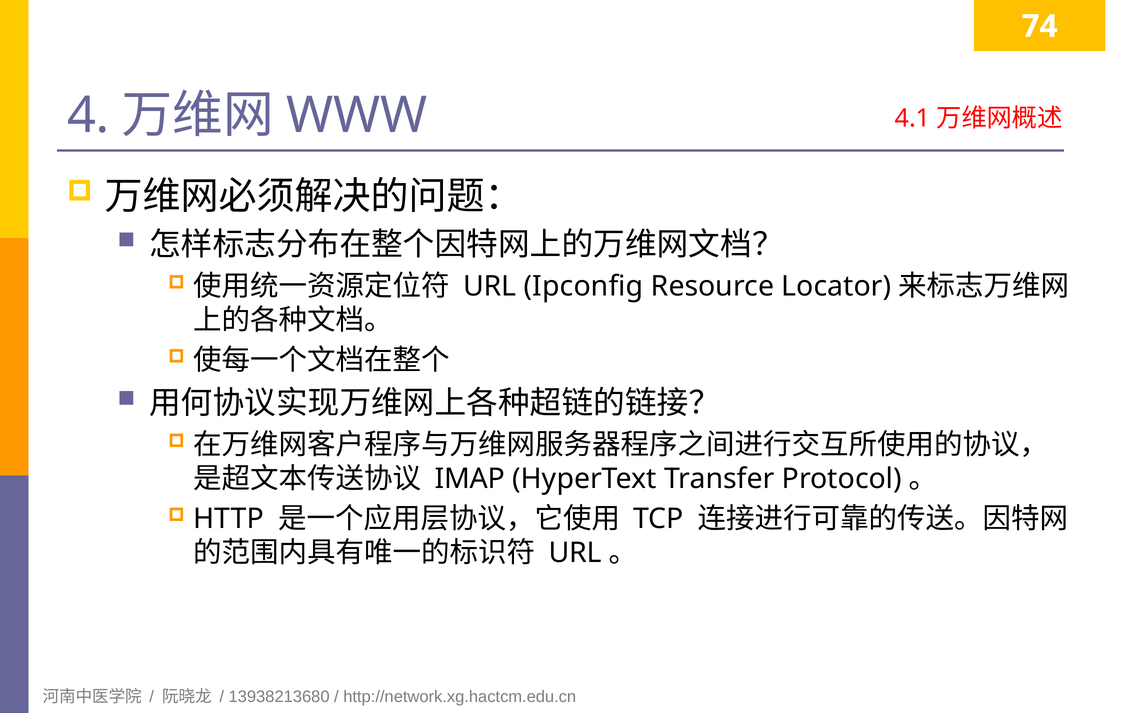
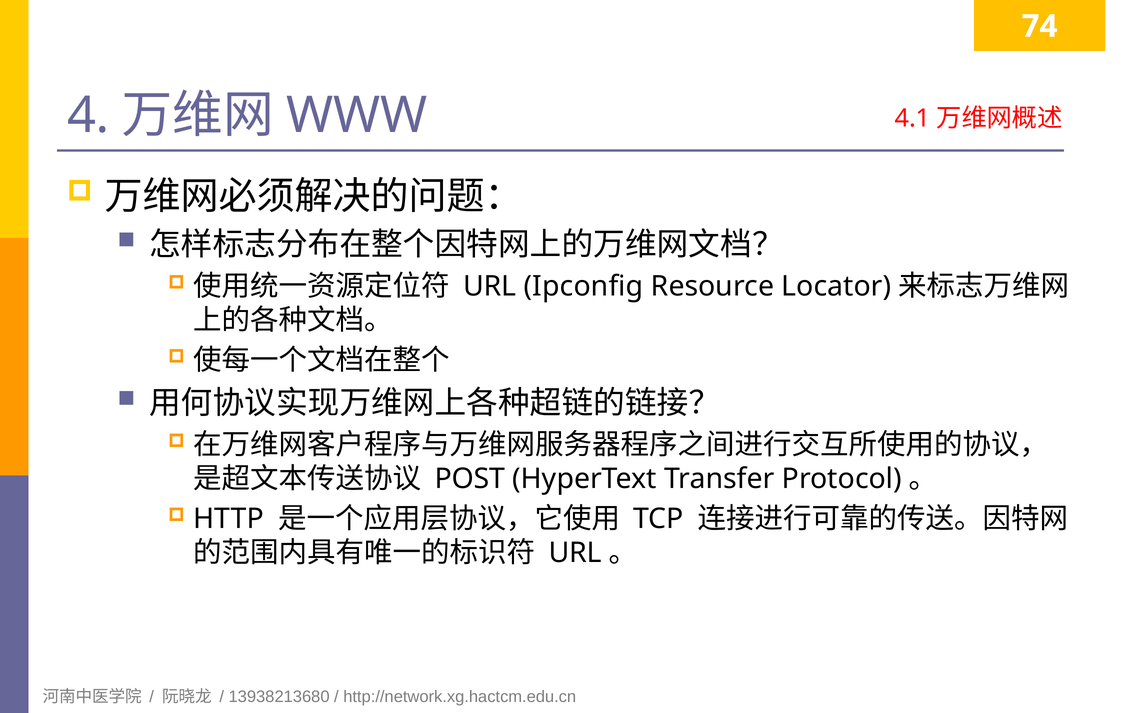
IMAP: IMAP -> POST (470, 479)
